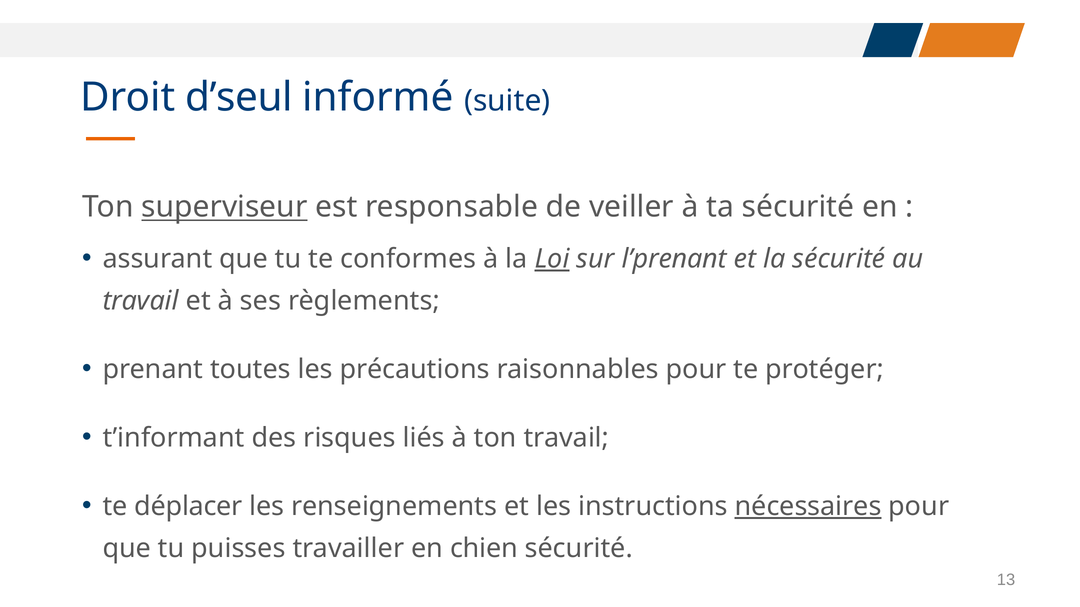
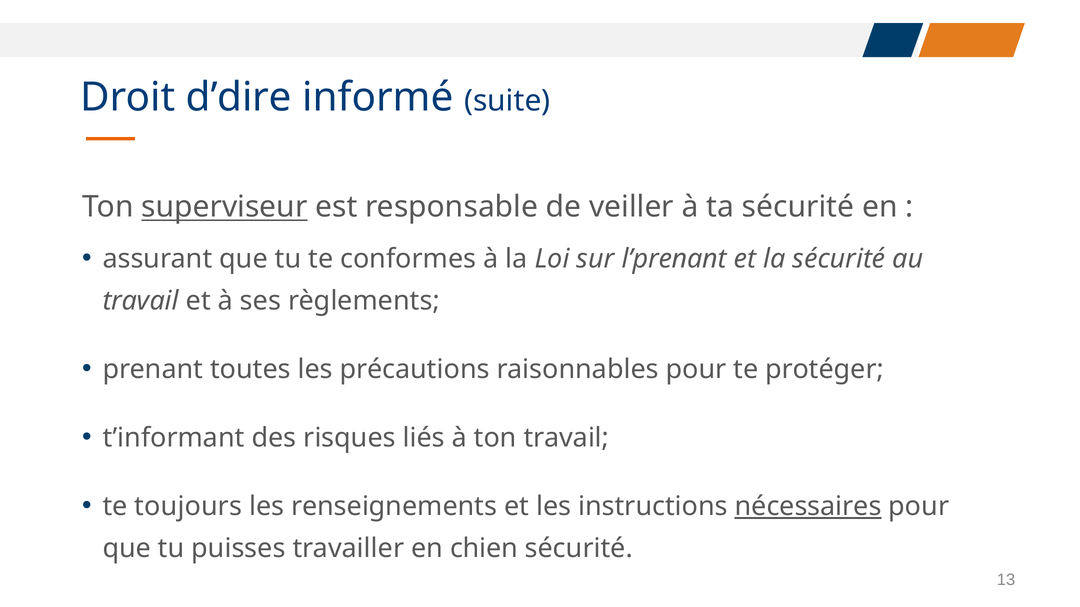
d’seul: d’seul -> d’dire (239, 98)
Loi underline: present -> none (552, 259)
déplacer: déplacer -> toujours (188, 507)
